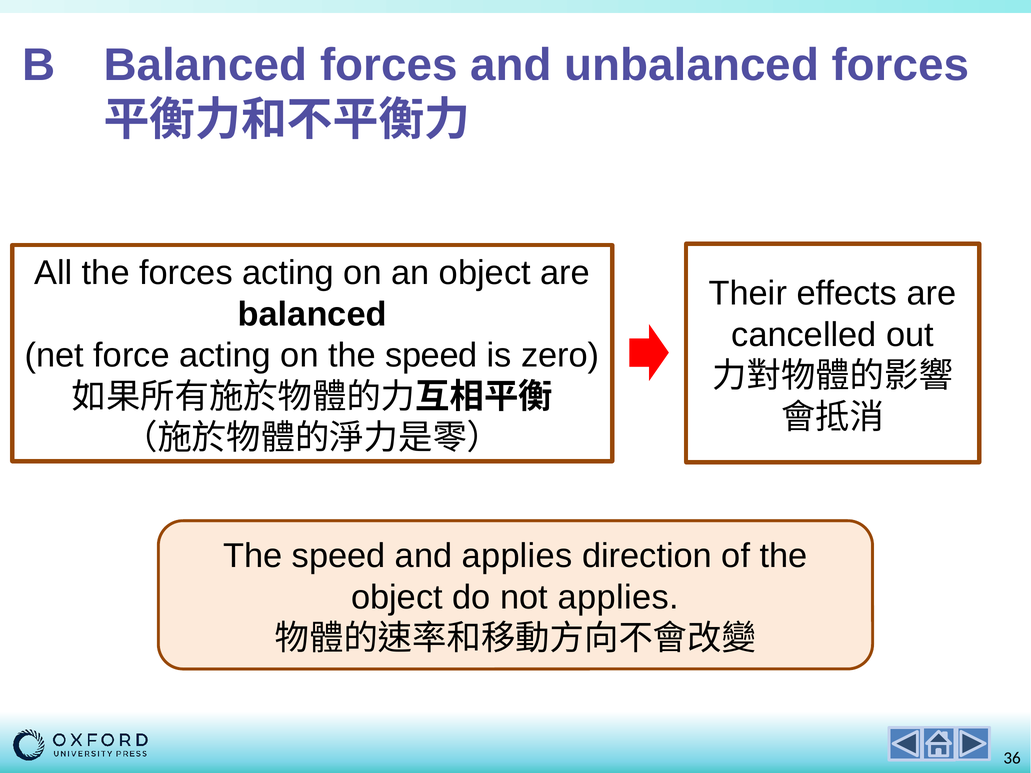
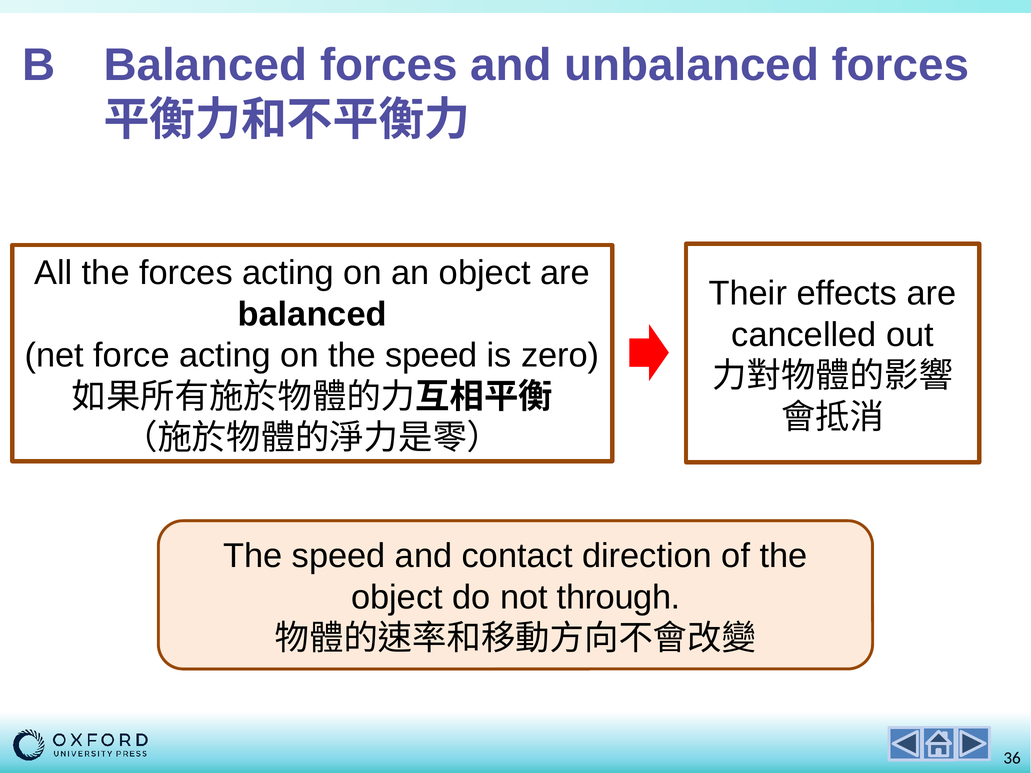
and applies: applies -> contact (517, 556)
not applies: applies -> through (619, 597)
